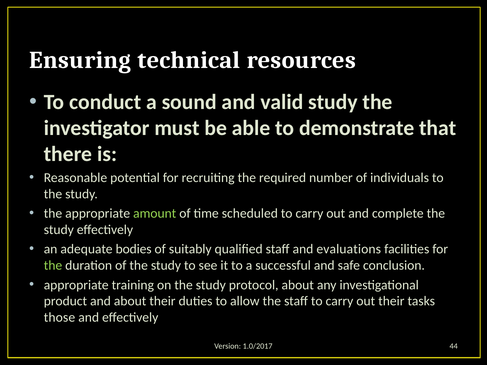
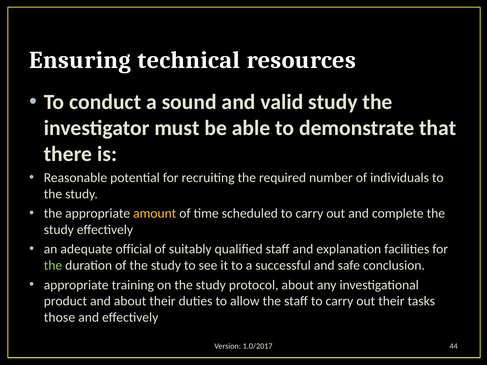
amount colour: light green -> yellow (155, 214)
bodies: bodies -> official (134, 249)
evaluations: evaluations -> explanation (349, 249)
